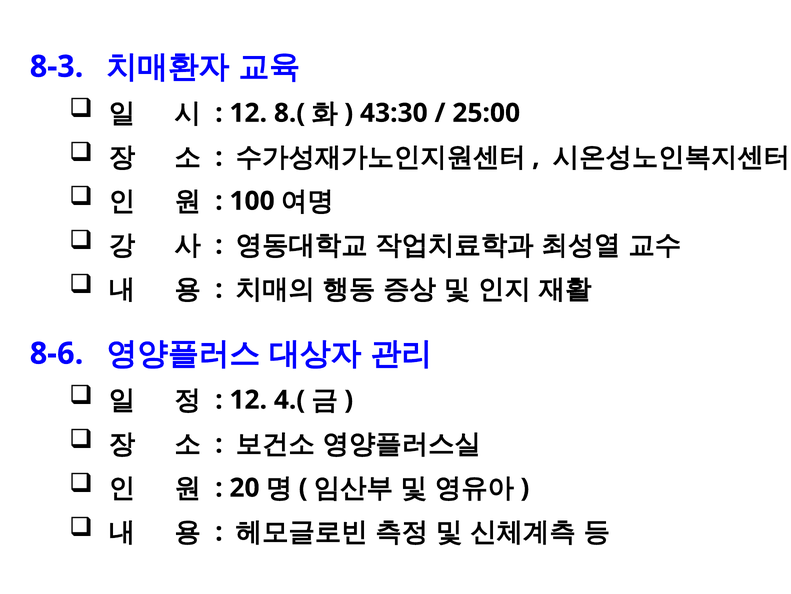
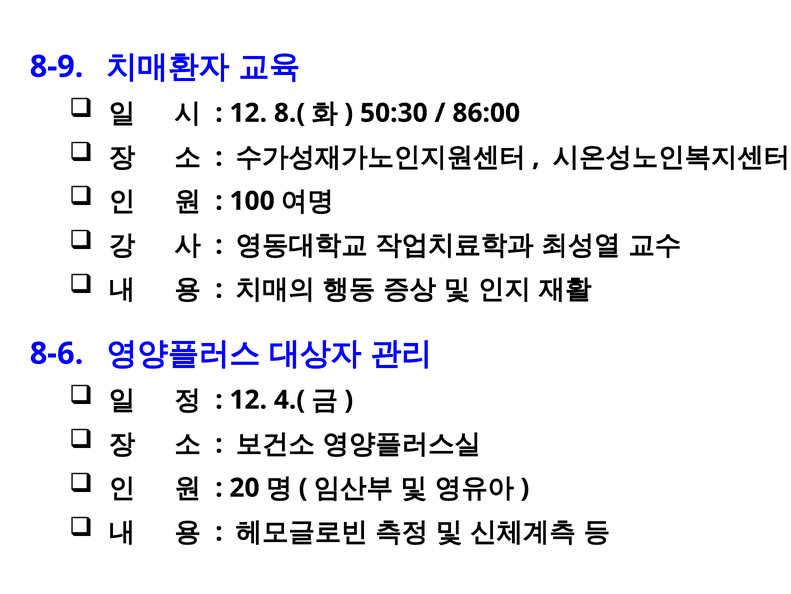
8-3: 8-3 -> 8-9 (57, 67)
43:30: 43:30 -> 50:30 (394, 113)
25:00: 25:00 -> 86:00 (486, 113)
